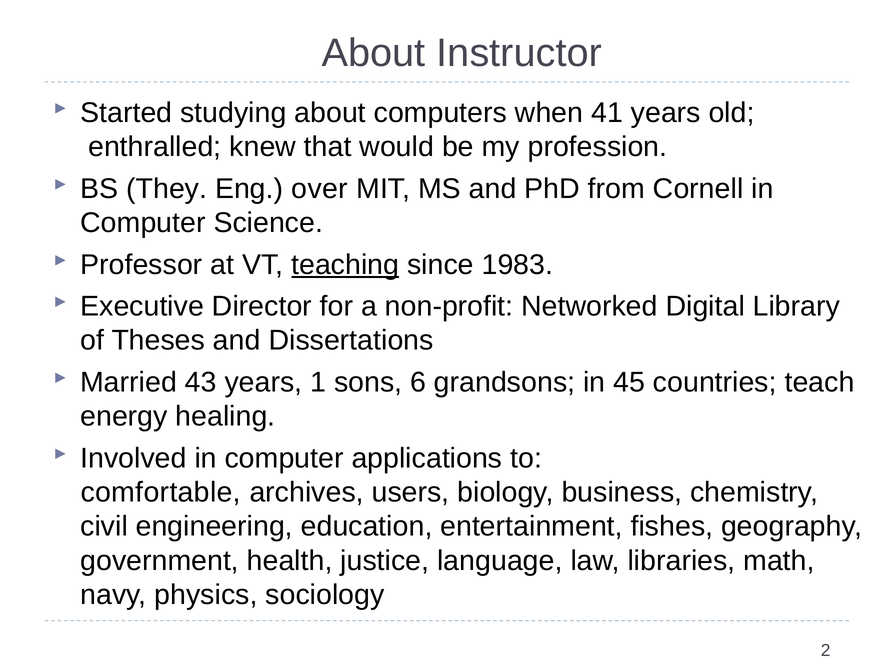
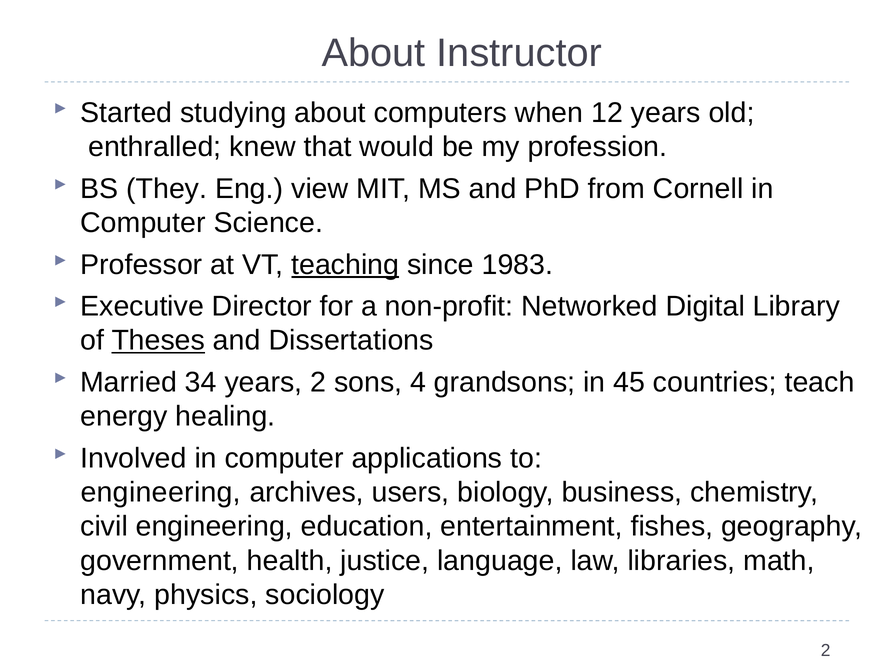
41: 41 -> 12 (607, 113)
over: over -> view (320, 189)
Theses underline: none -> present (158, 341)
43: 43 -> 34 (201, 382)
years 1: 1 -> 2 (318, 382)
6: 6 -> 4 (418, 382)
comfortable: comfortable -> engineering (161, 493)
